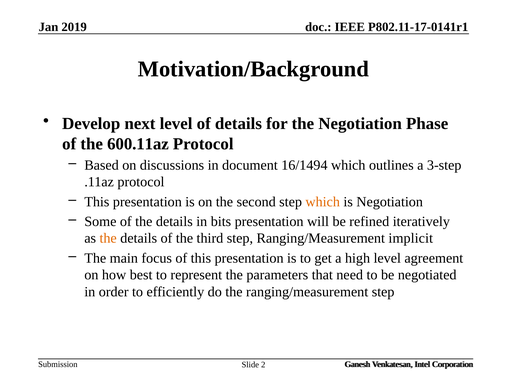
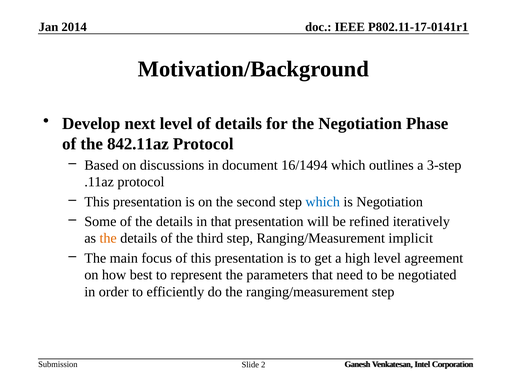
2019: 2019 -> 2014 (74, 27)
600.11az: 600.11az -> 842.11az (138, 144)
which colour: orange -> blue (323, 202)
in bits: bits -> that (221, 222)
